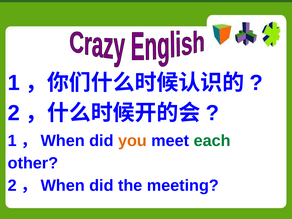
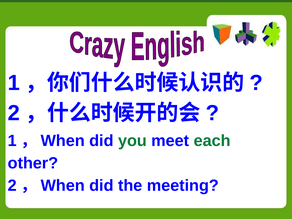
you colour: orange -> green (132, 141)
